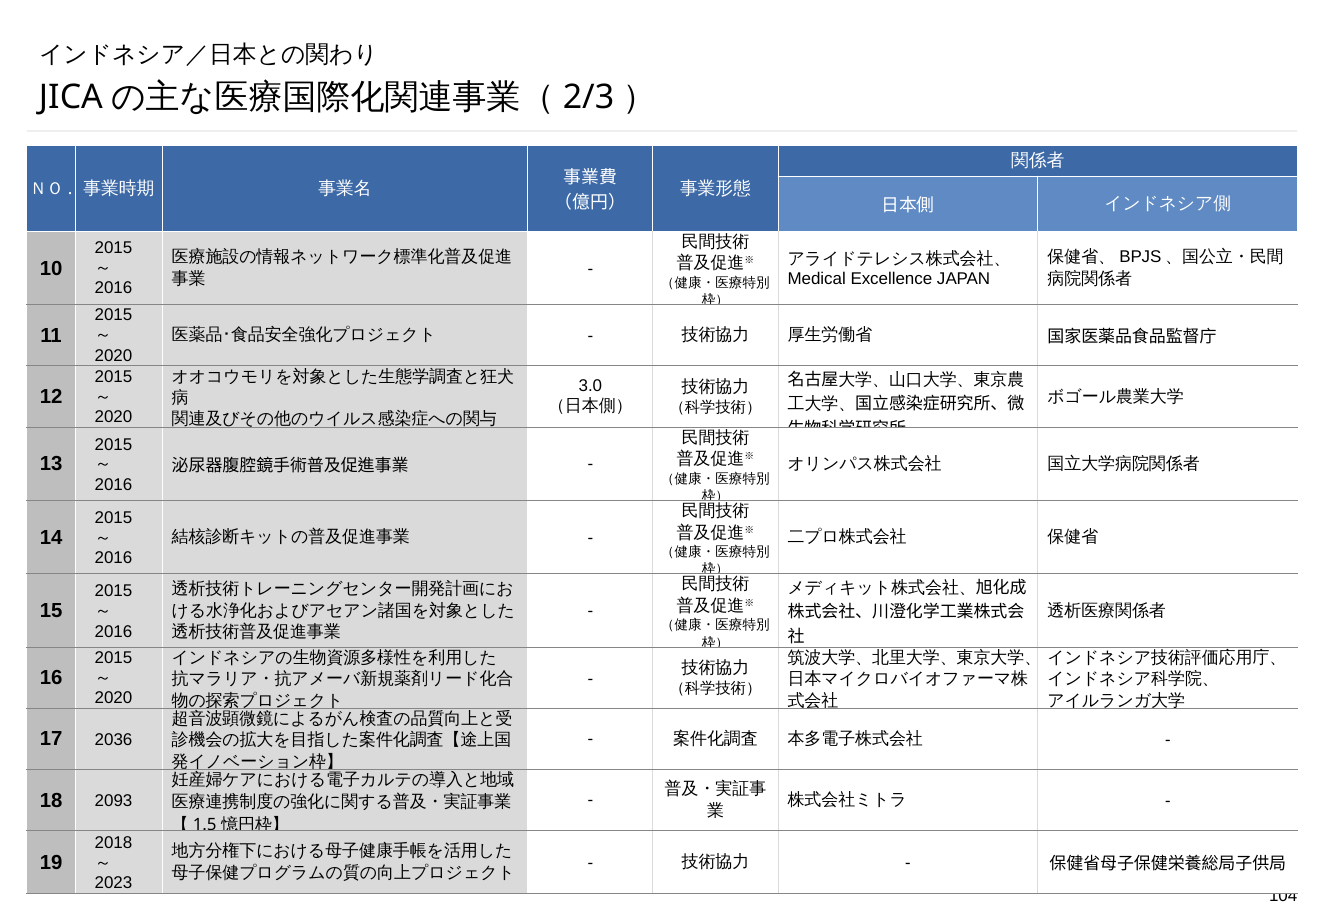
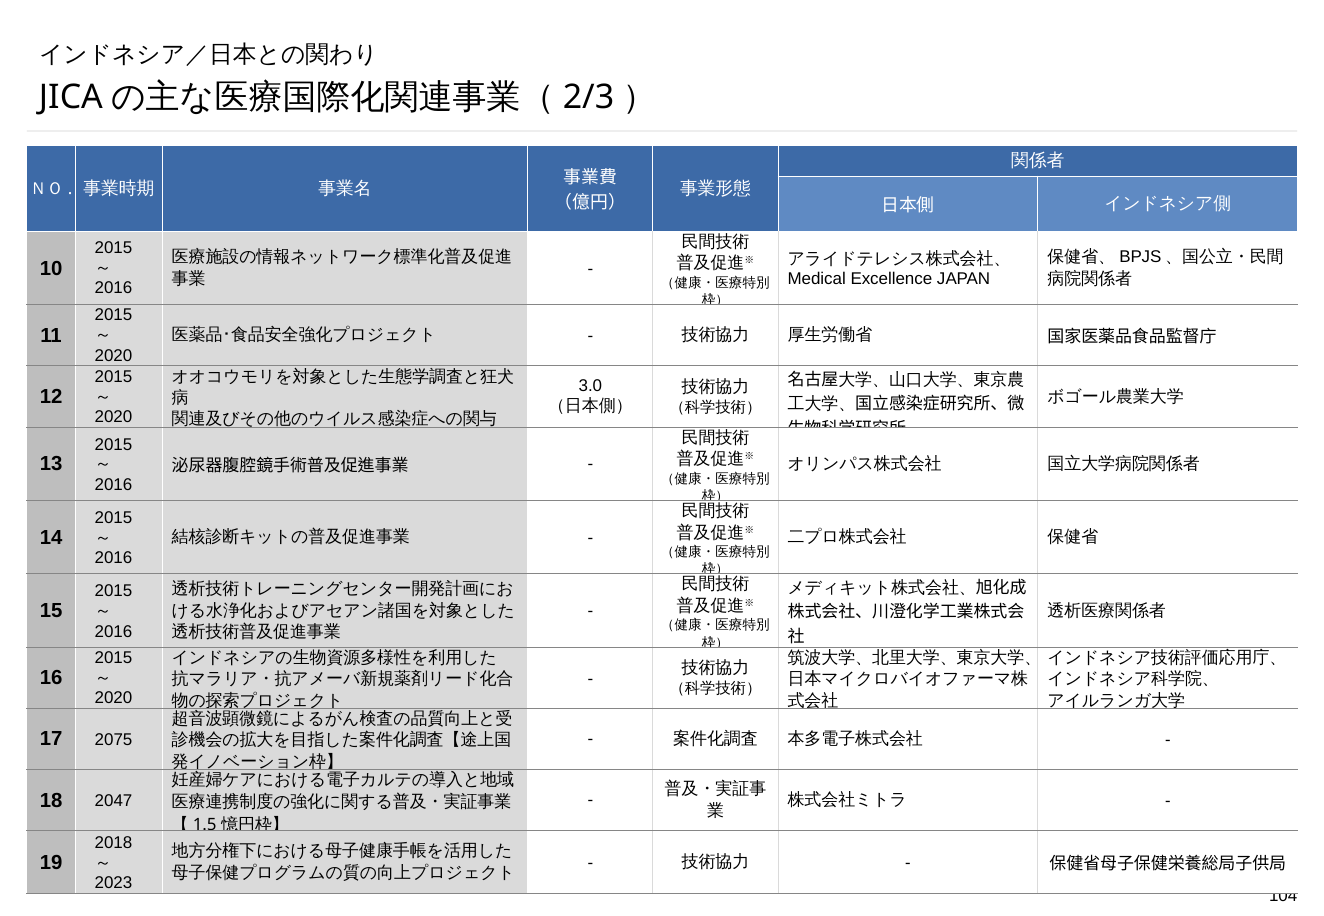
2036: 2036 -> 2075 (114, 740)
2093: 2093 -> 2047 (114, 801)
